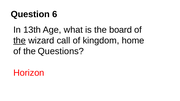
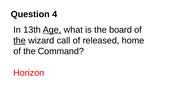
6: 6 -> 4 (55, 14)
Age underline: none -> present (52, 30)
kingdom: kingdom -> released (101, 41)
Questions: Questions -> Command (61, 51)
